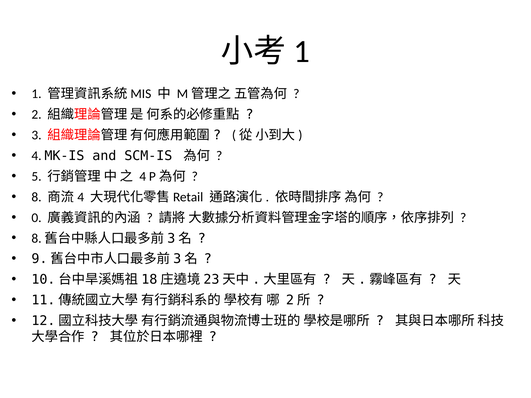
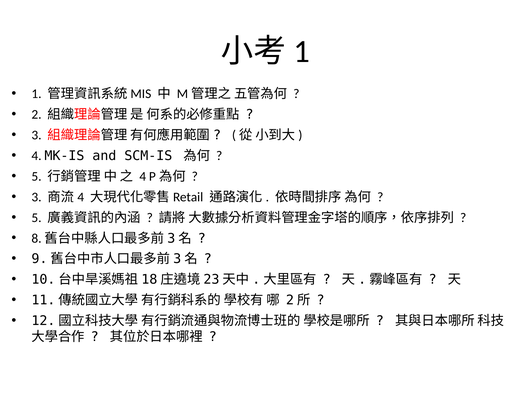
8: 8 -> 3 (37, 197)
0: 0 -> 5 (37, 218)
